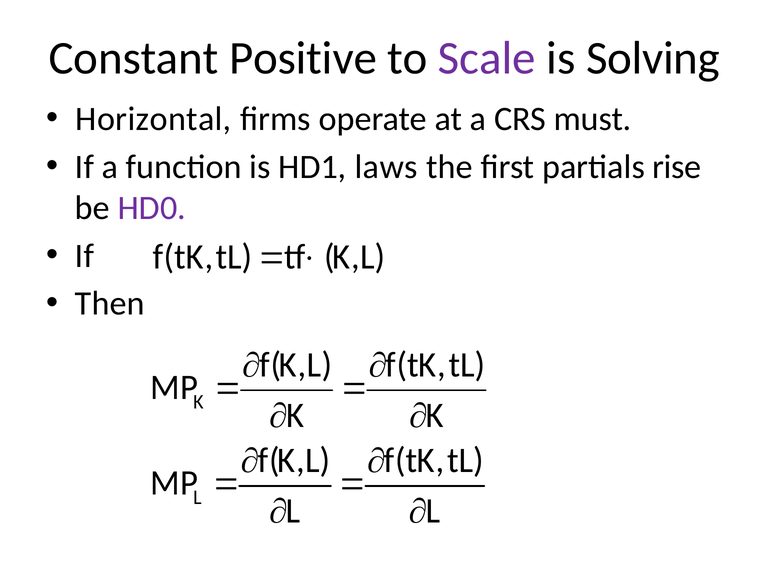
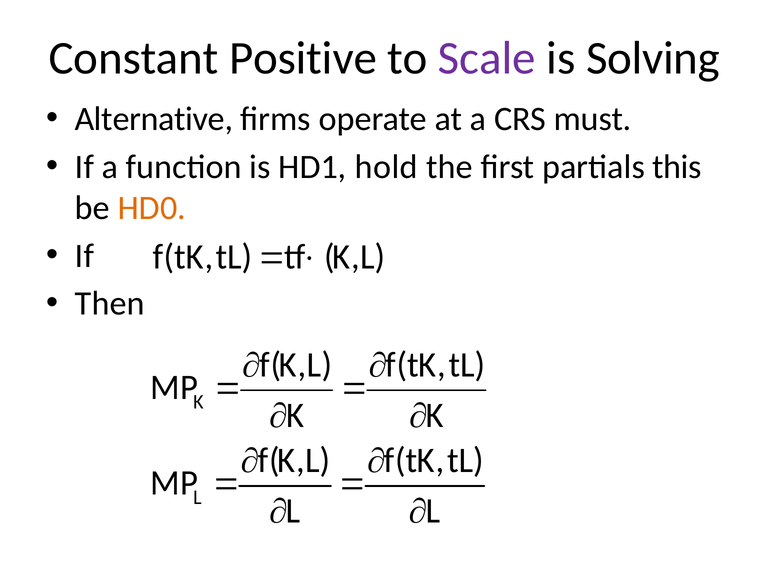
Horizontal: Horizontal -> Alternative (154, 119)
laws: laws -> hold (386, 167)
rise: rise -> this (677, 167)
HD0 colour: purple -> orange (152, 208)
